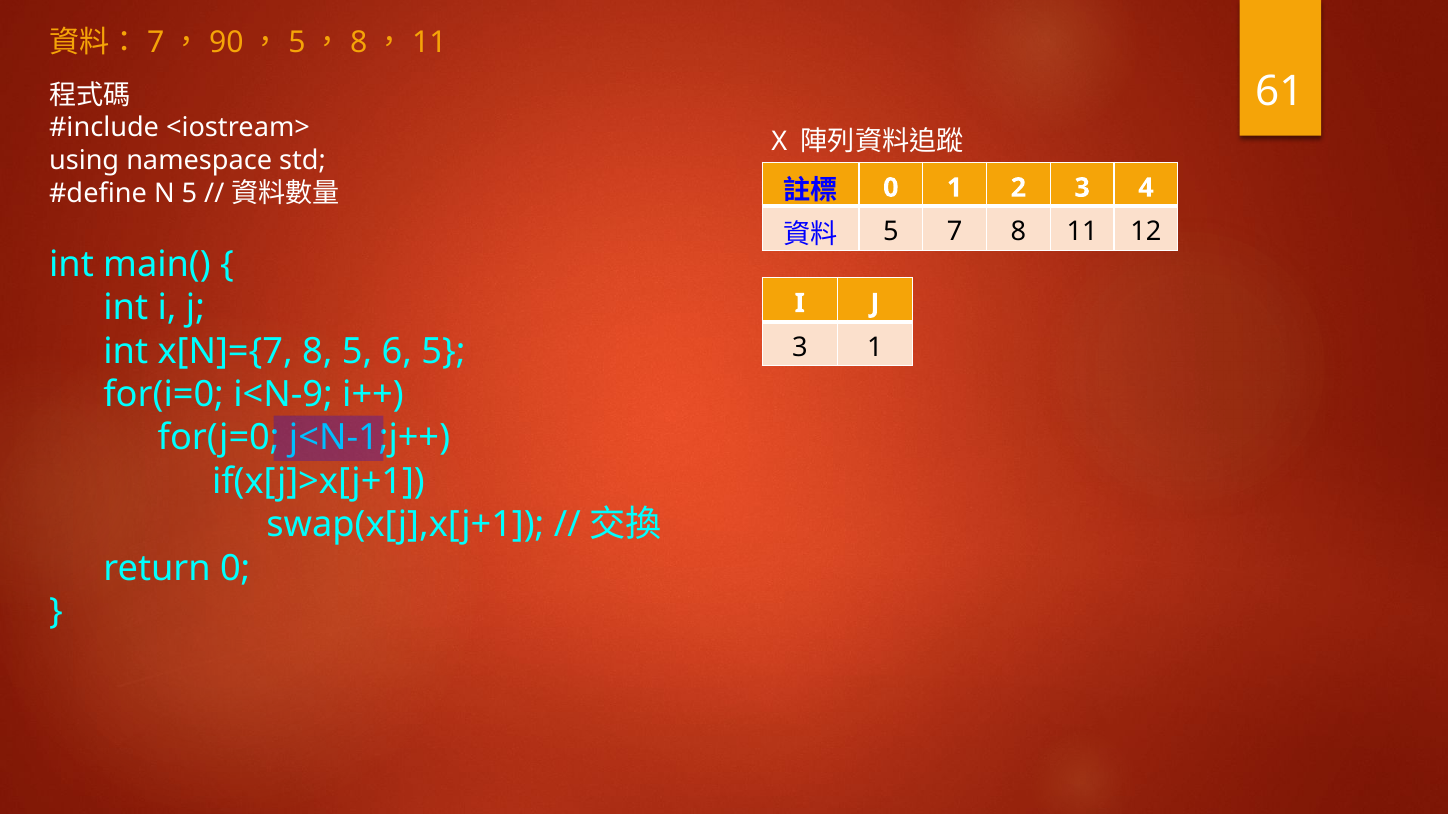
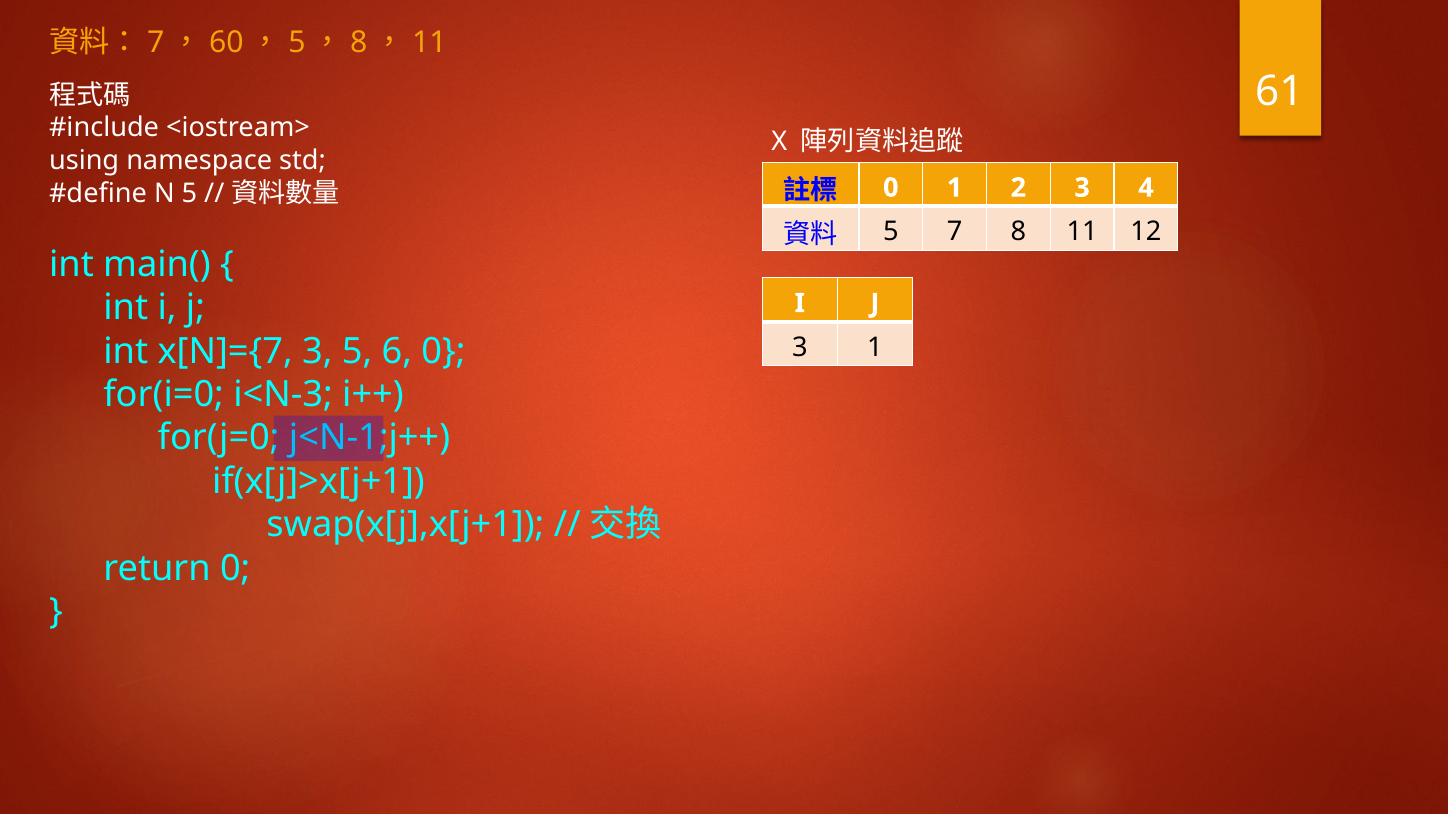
90: 90 -> 60 (226, 42)
x[N]={7 8: 8 -> 3 (317, 351)
6 5: 5 -> 0 (444, 351)
i<N-9: i<N-9 -> i<N-3 (283, 395)
